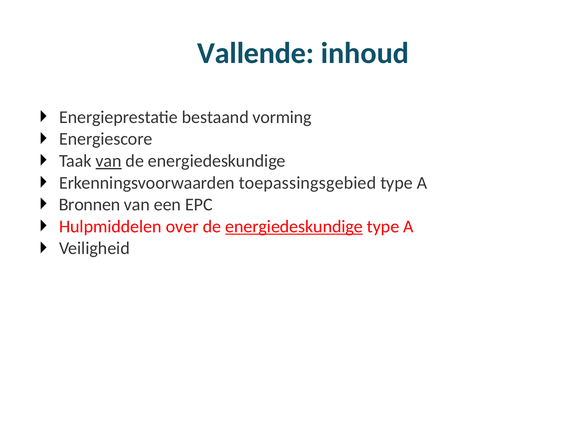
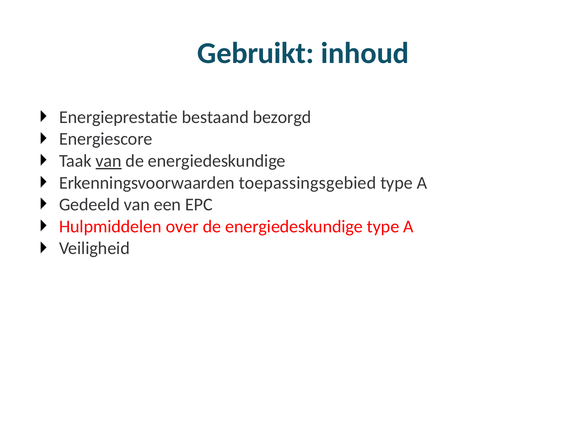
Vallende: Vallende -> Gebruikt (256, 53)
vorming: vorming -> bezorgd (282, 117)
Bronnen: Bronnen -> Gedeeld (89, 205)
energiedeskundige underline: present -> none (294, 226)
